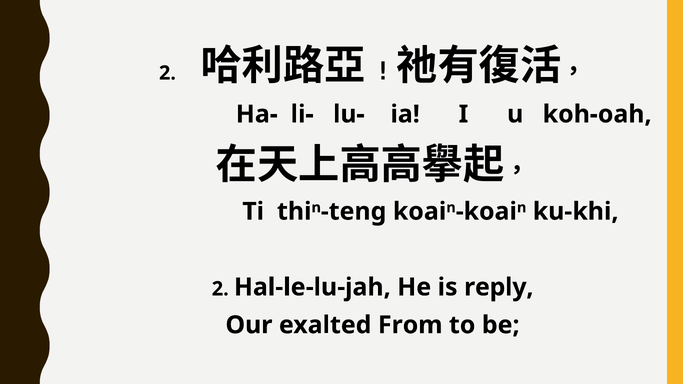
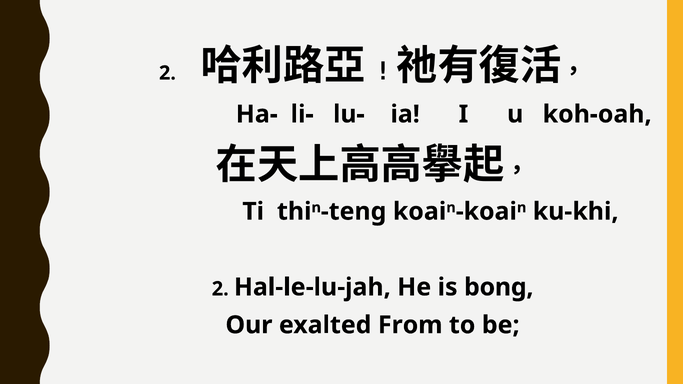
reply: reply -> bong (499, 287)
